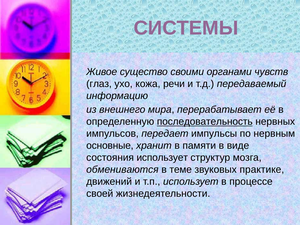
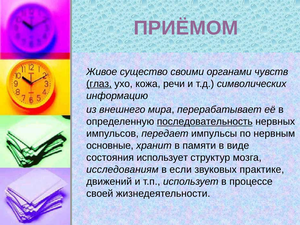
СИСТЕМЫ: СИСТЕМЫ -> ПРИЁМОМ (186, 28)
глаз underline: none -> present (99, 84)
передаваемый: передаваемый -> символических (252, 84)
обмениваются: обмениваются -> исследованиям (122, 170)
теме: теме -> если (181, 170)
